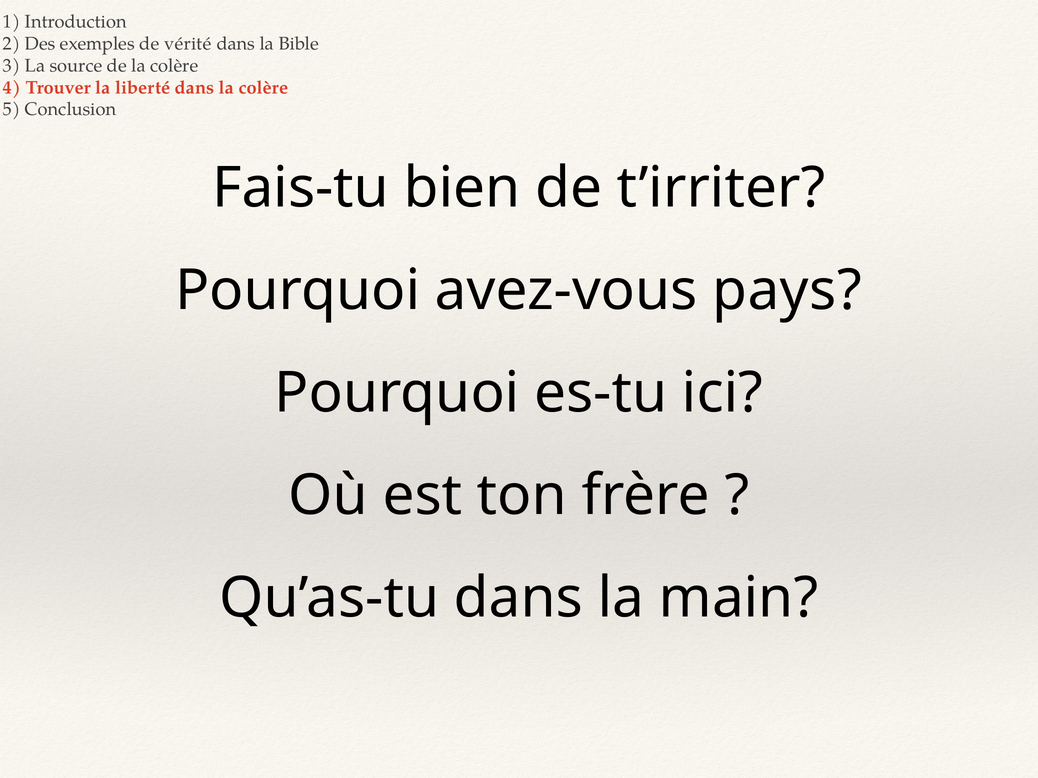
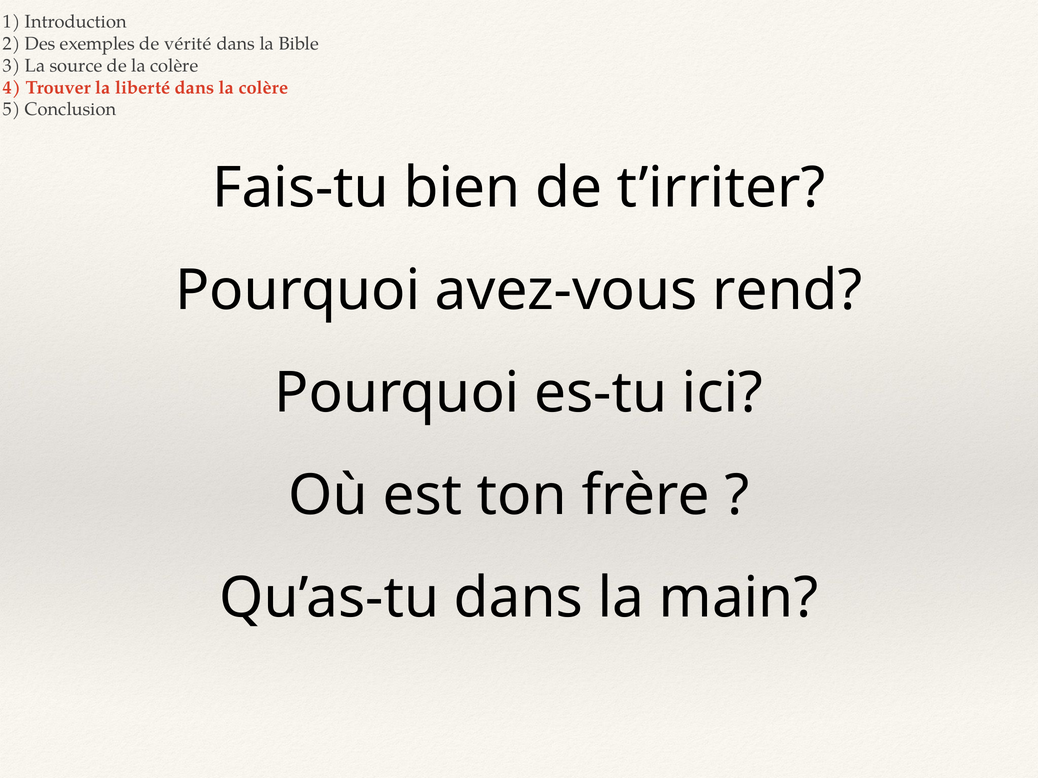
pays: pays -> rend (787, 291)
